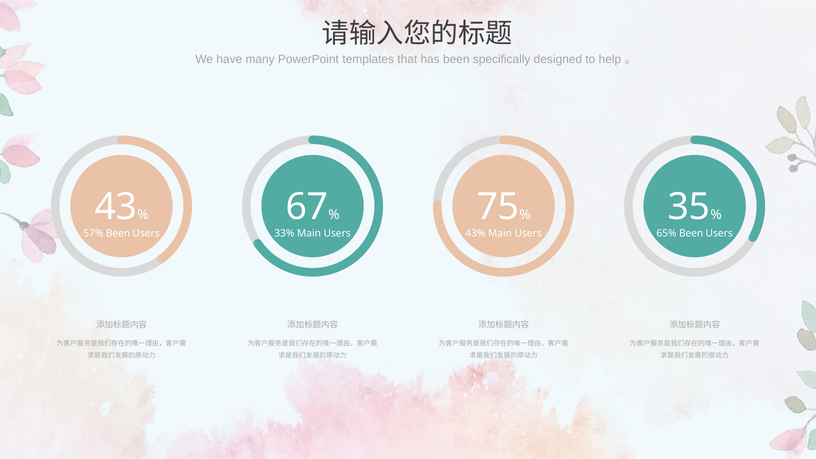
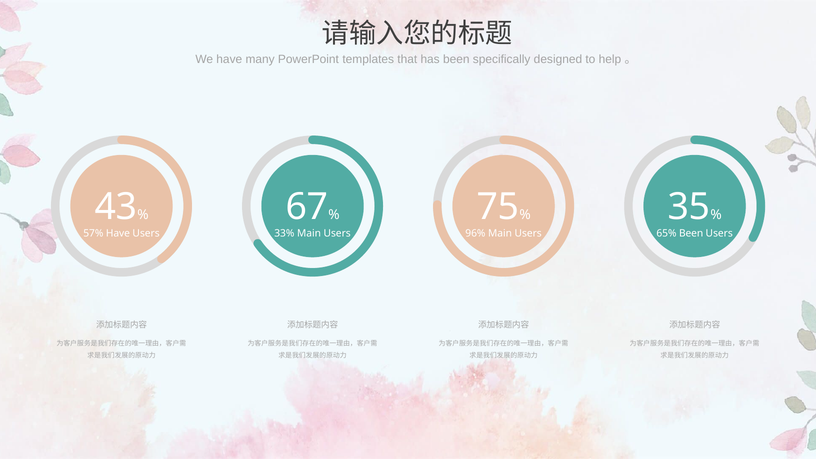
57% Been: Been -> Have (118, 233)
43%: 43% -> 96% (475, 233)
